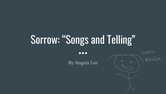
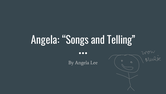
Sorrow: Sorrow -> Angela (45, 40)
